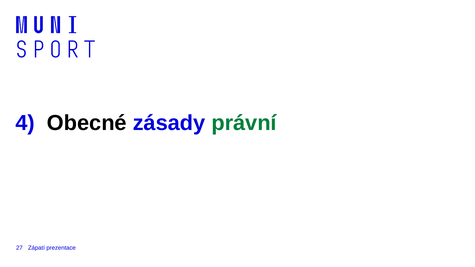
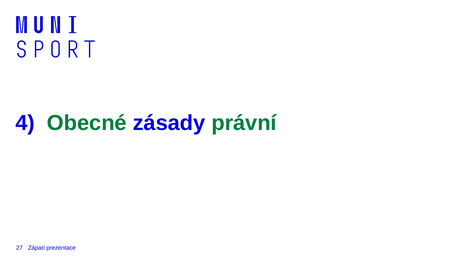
Obecné colour: black -> green (87, 123)
